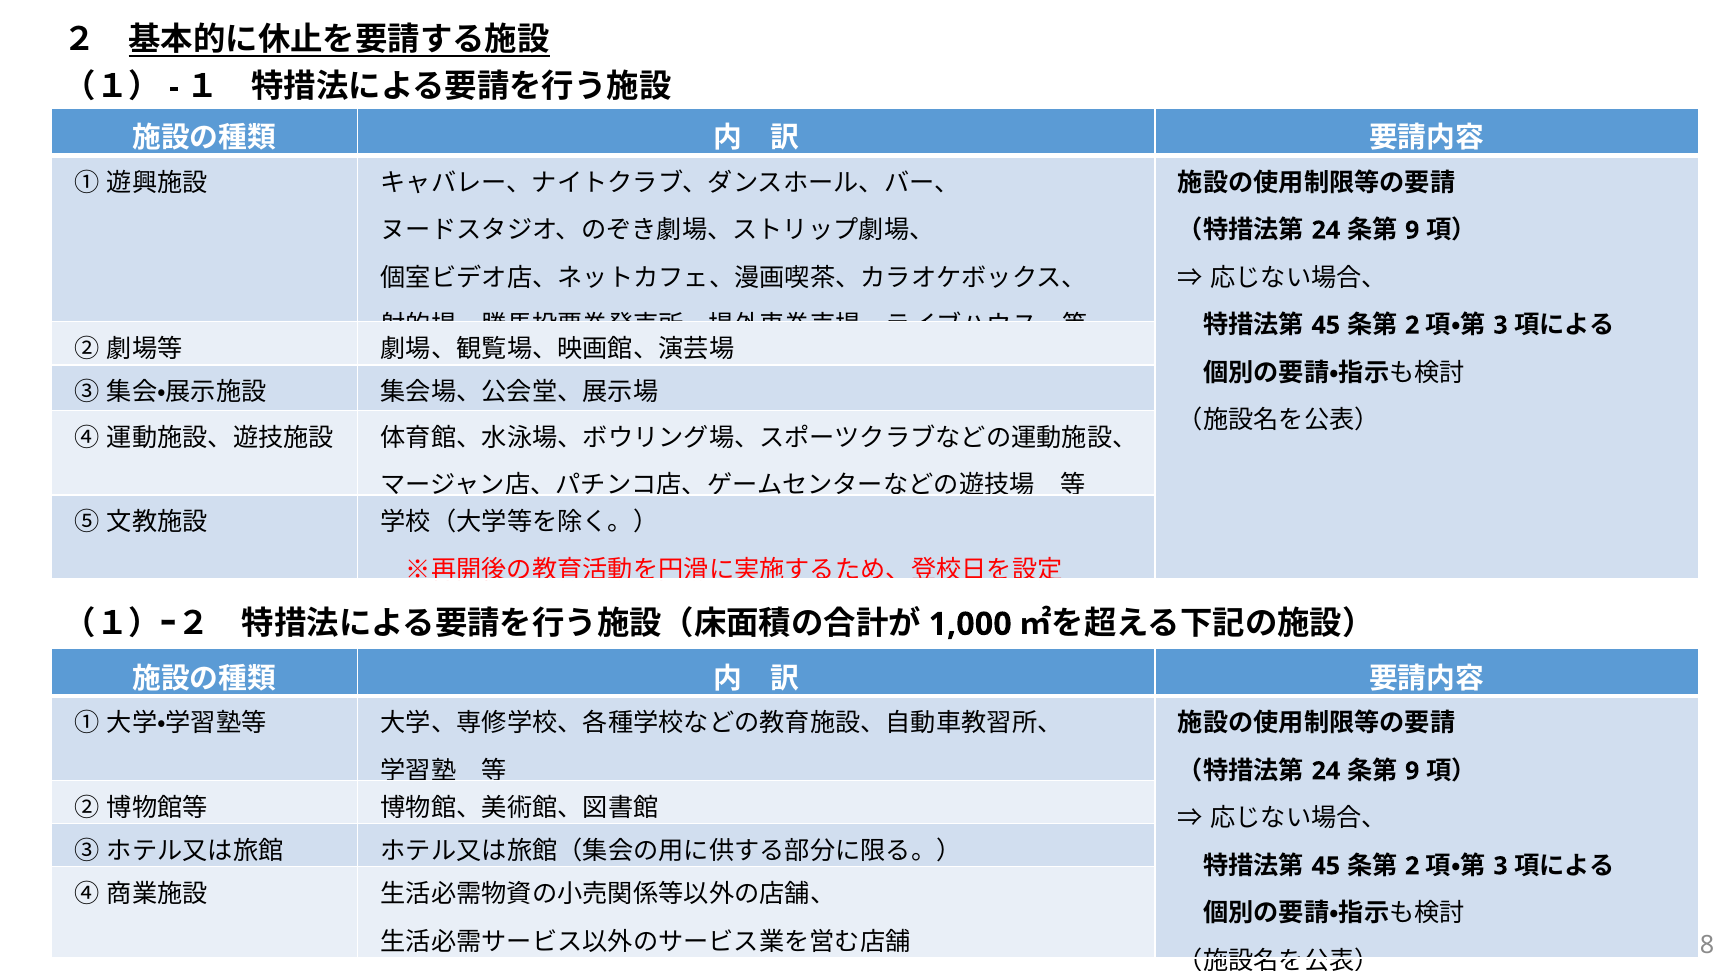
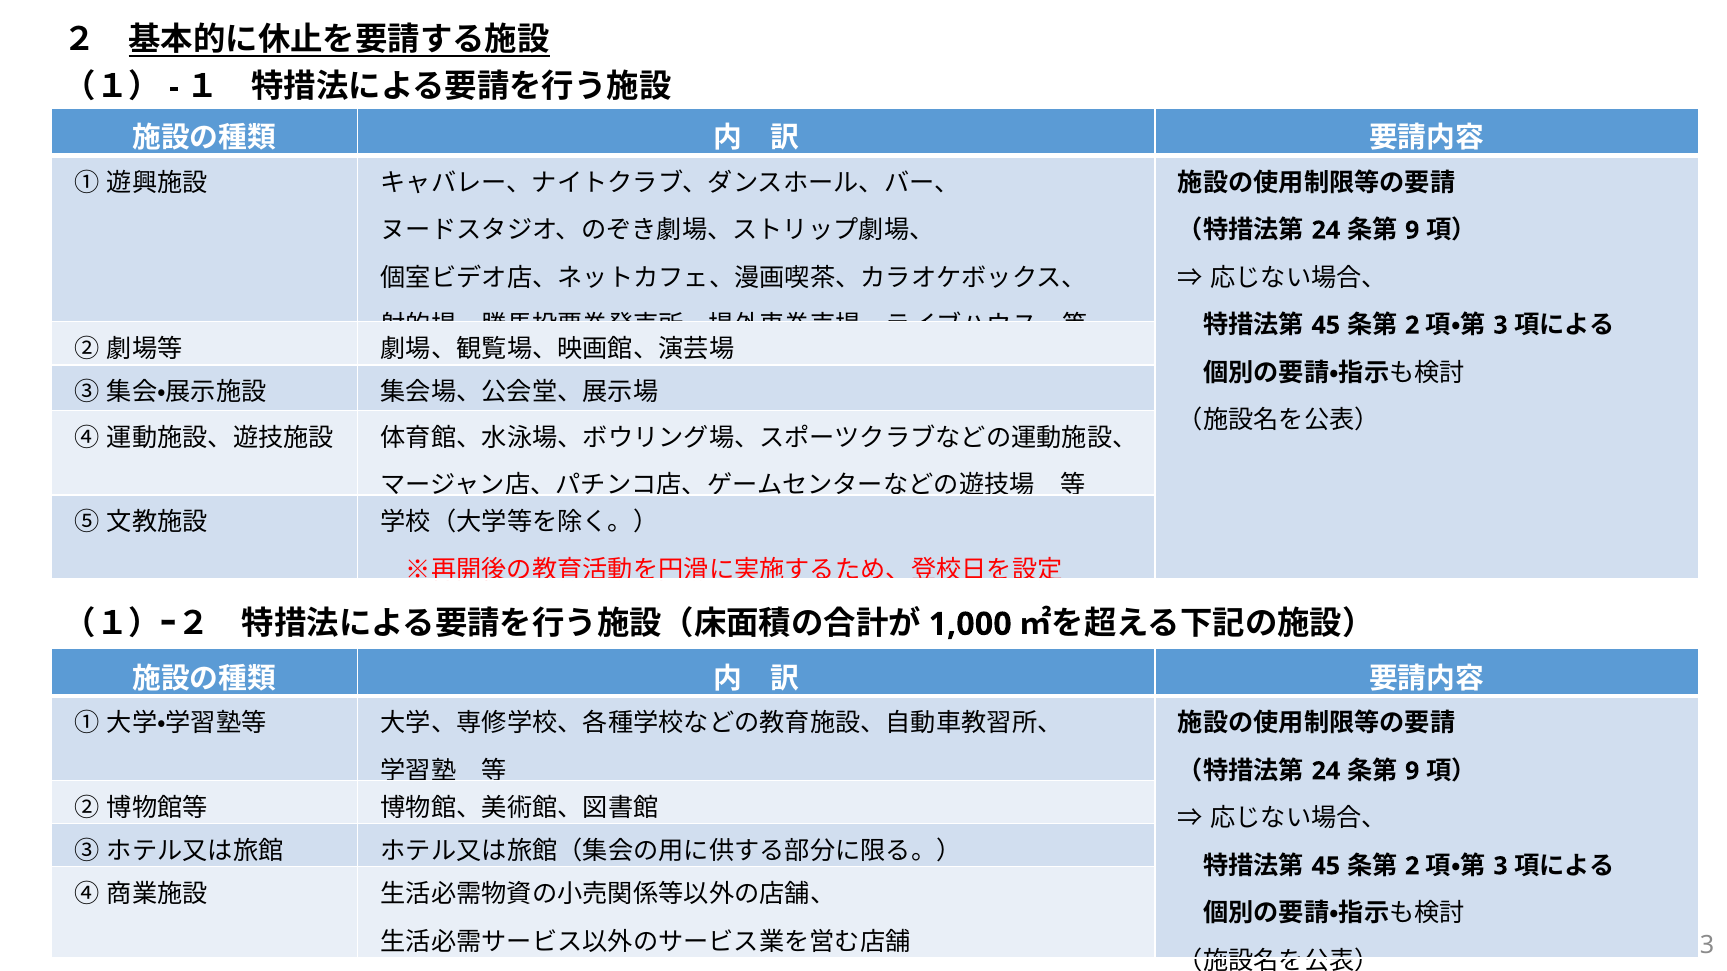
8: 8 -> 3 (1707, 945)
